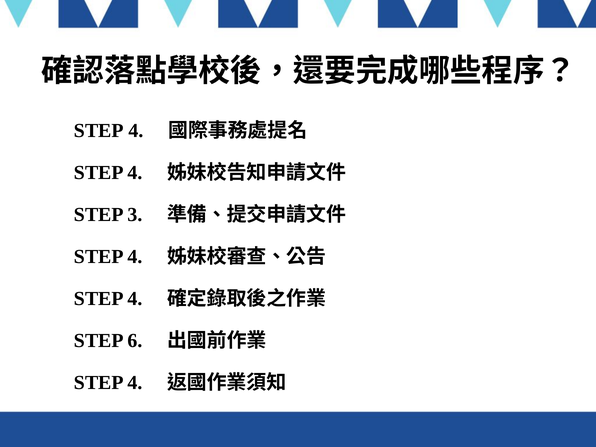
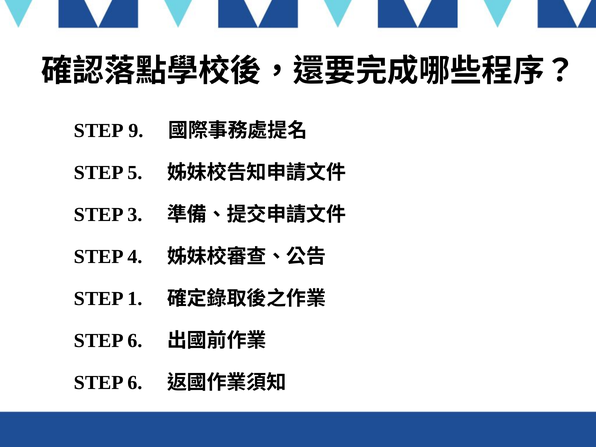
4: 4 -> 9 (136, 131)
4: 4 -> 5 (135, 173)
4: 4 -> 1 (135, 299)
4: 4 -> 6 (135, 383)
